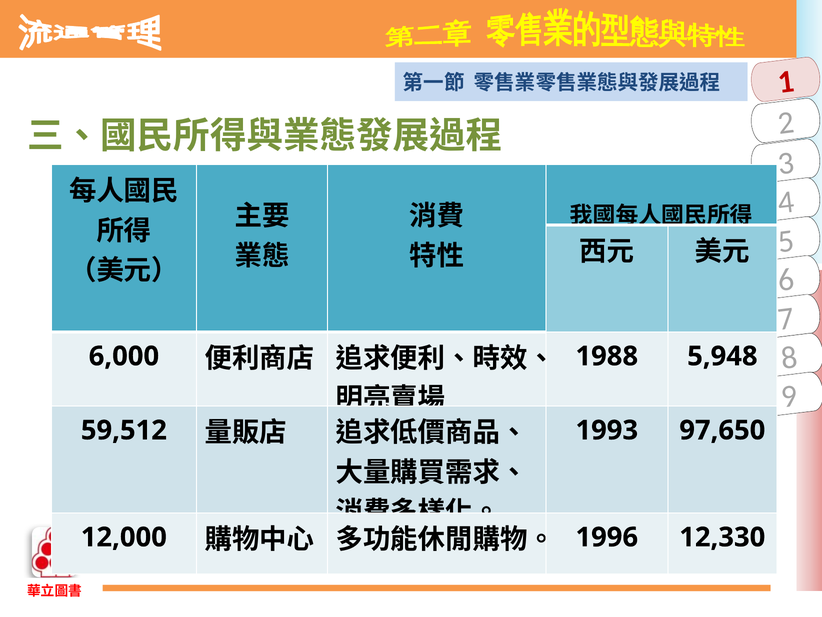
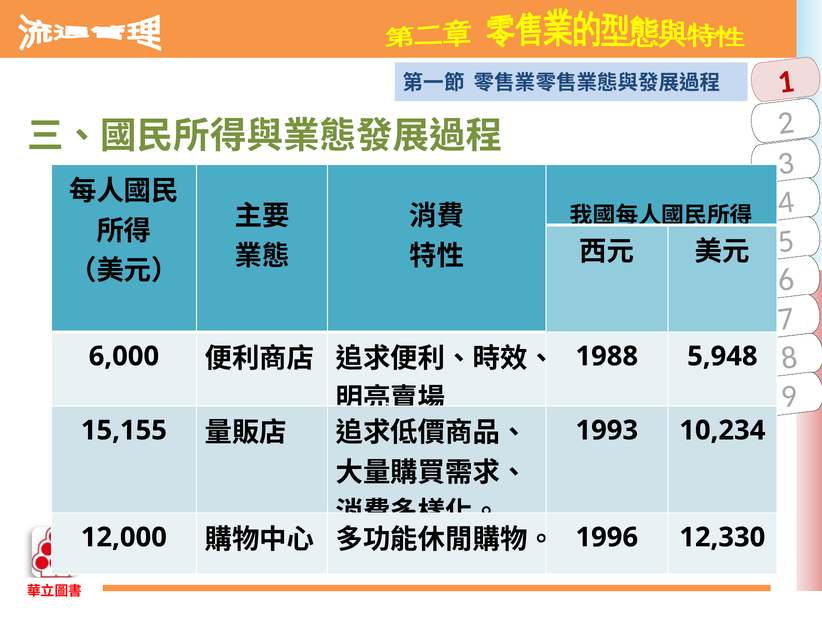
59,512: 59,512 -> 15,155 (124, 430)
97,650: 97,650 -> 10,234 (722, 430)
